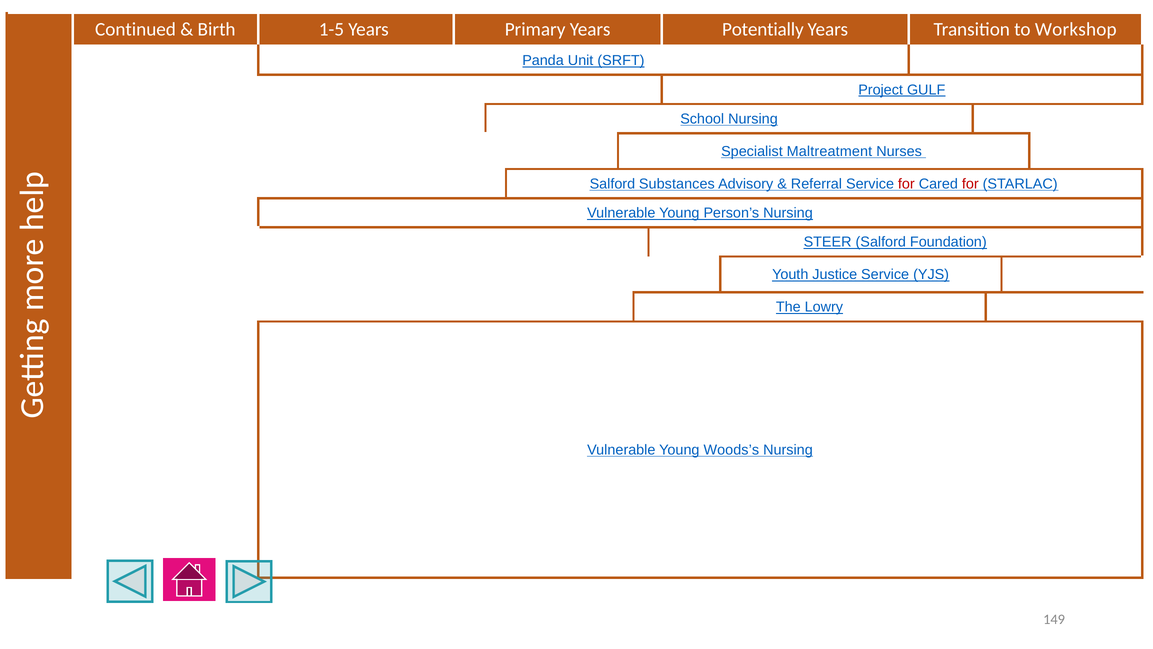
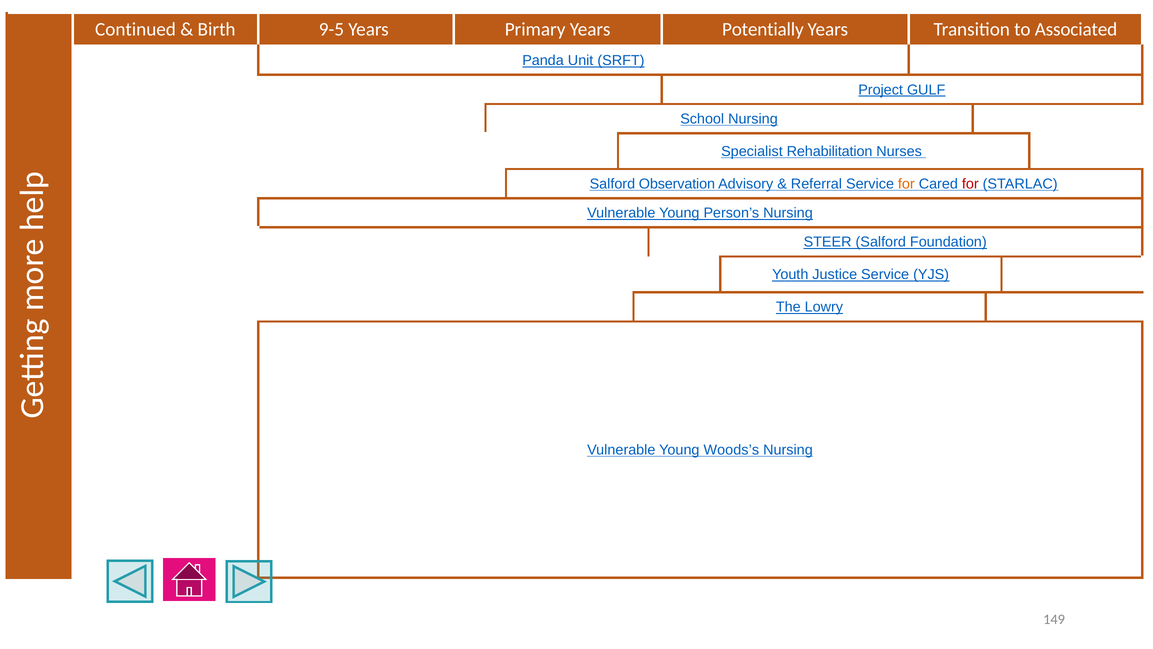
1-5: 1-5 -> 9-5 (331, 29)
Workshop: Workshop -> Associated (1076, 29)
Maltreatment: Maltreatment -> Rehabilitation (830, 151)
Substances: Substances -> Observation (677, 184)
for colour: red -> orange (906, 184)
